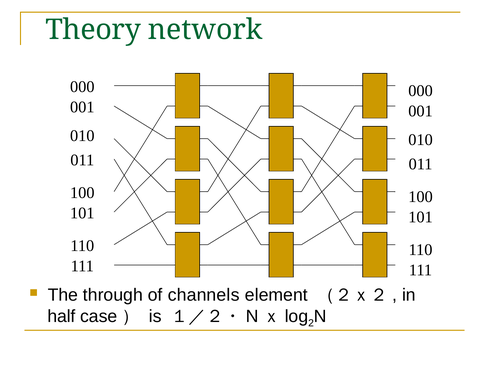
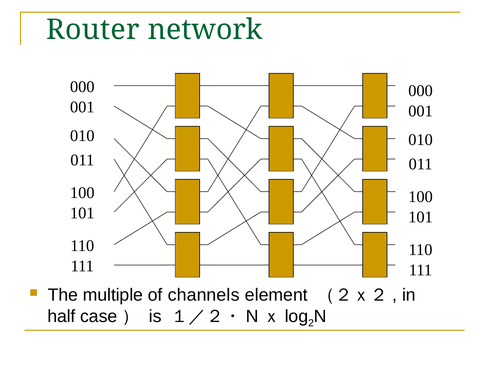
Theory: Theory -> Router (93, 30)
through: through -> multiple (113, 295)
